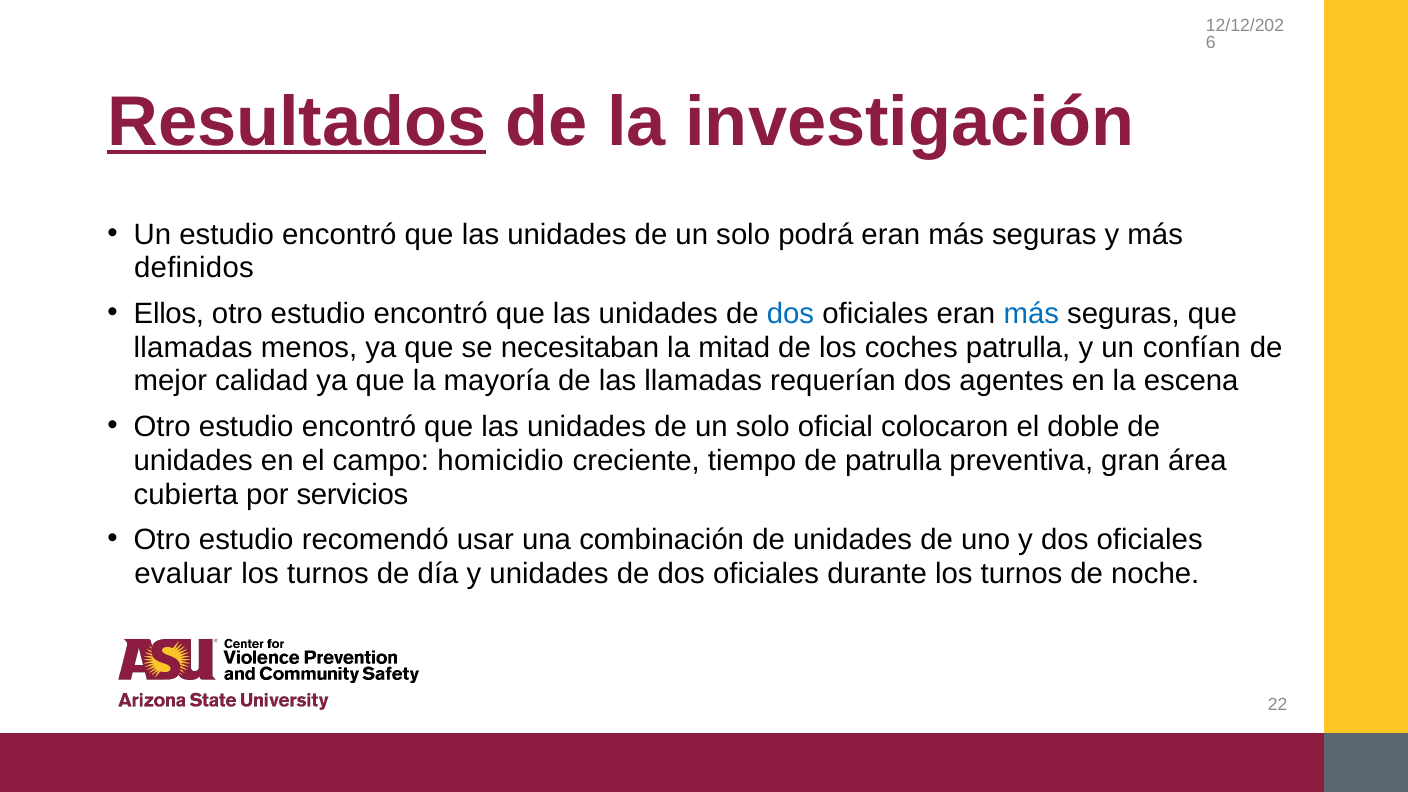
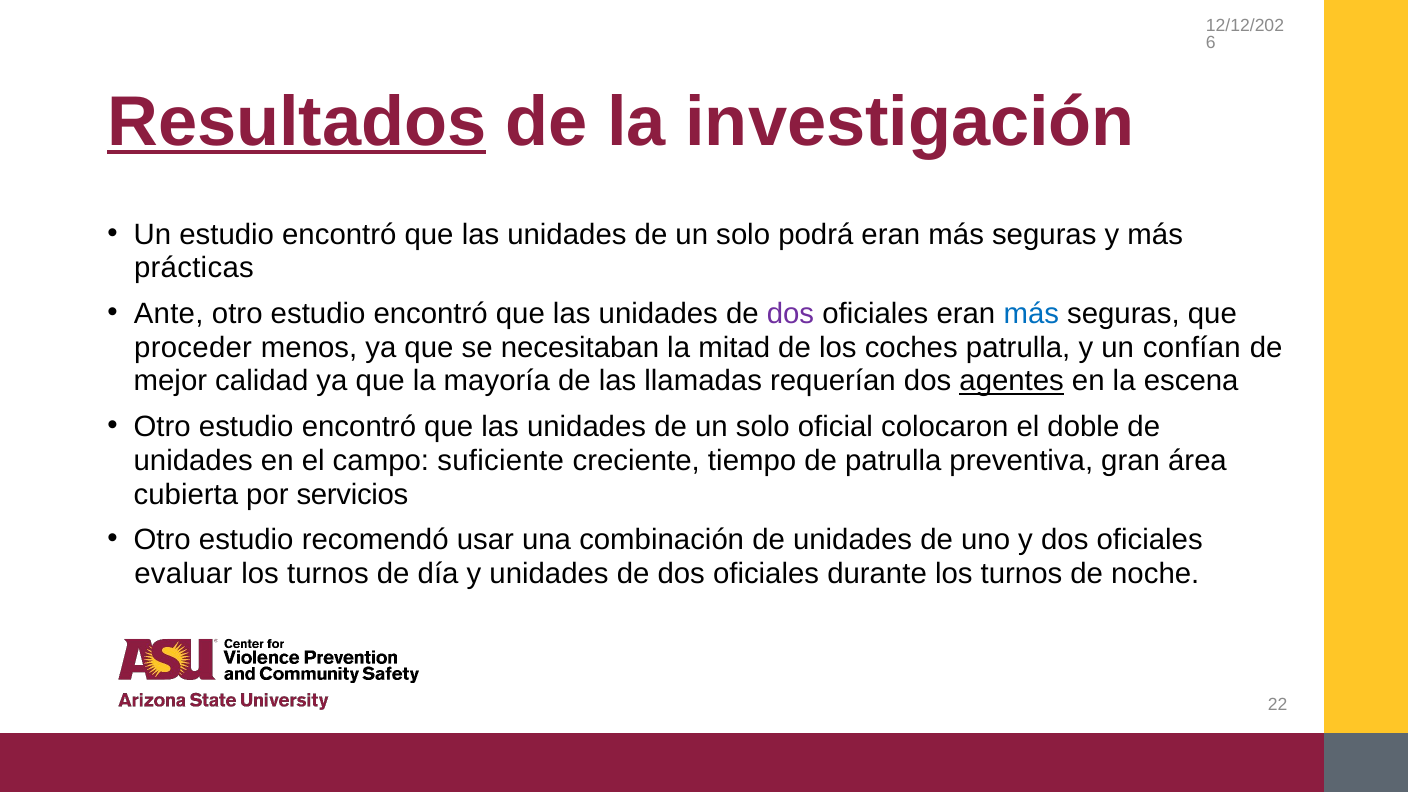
definidos: definidos -> prácticas (194, 268)
Ellos: Ellos -> Ante (169, 314)
dos colour: blue -> purple (791, 314)
llamadas: llamadas -> proceder (193, 347)
agentes underline: none -> present (1012, 381)
homicidio: homicidio -> suficiente (501, 461)
